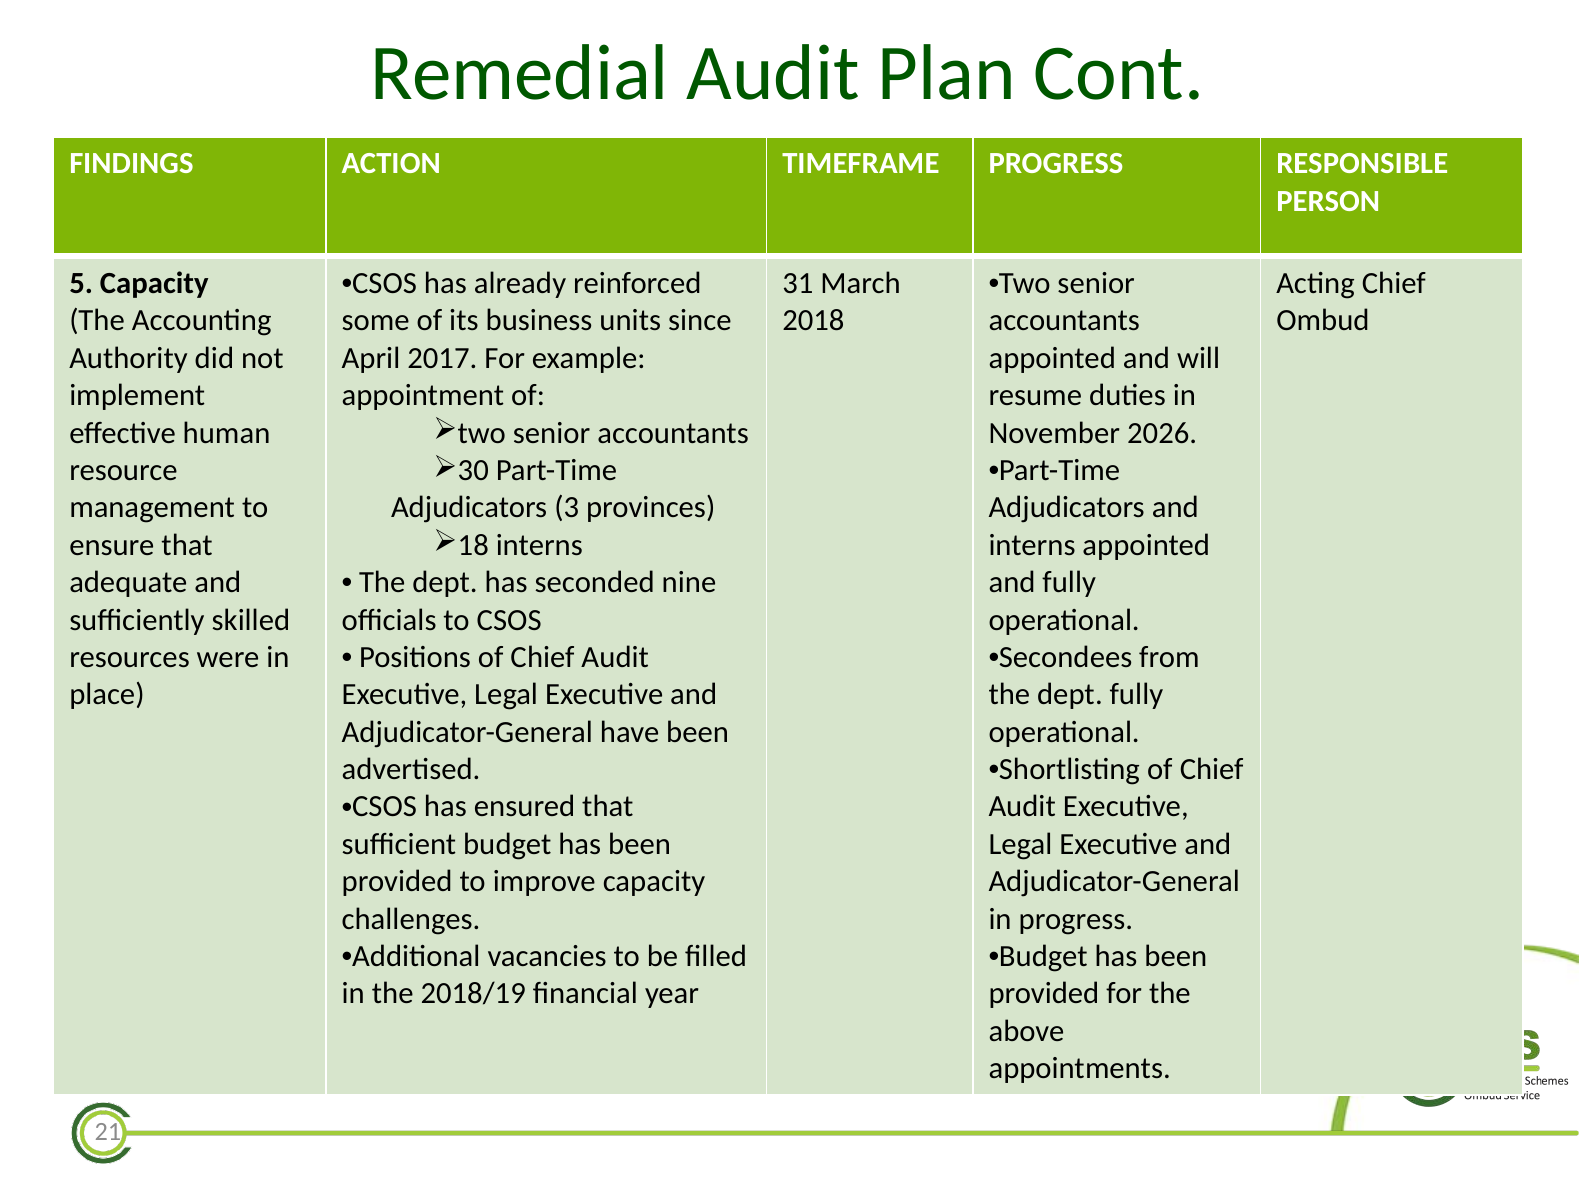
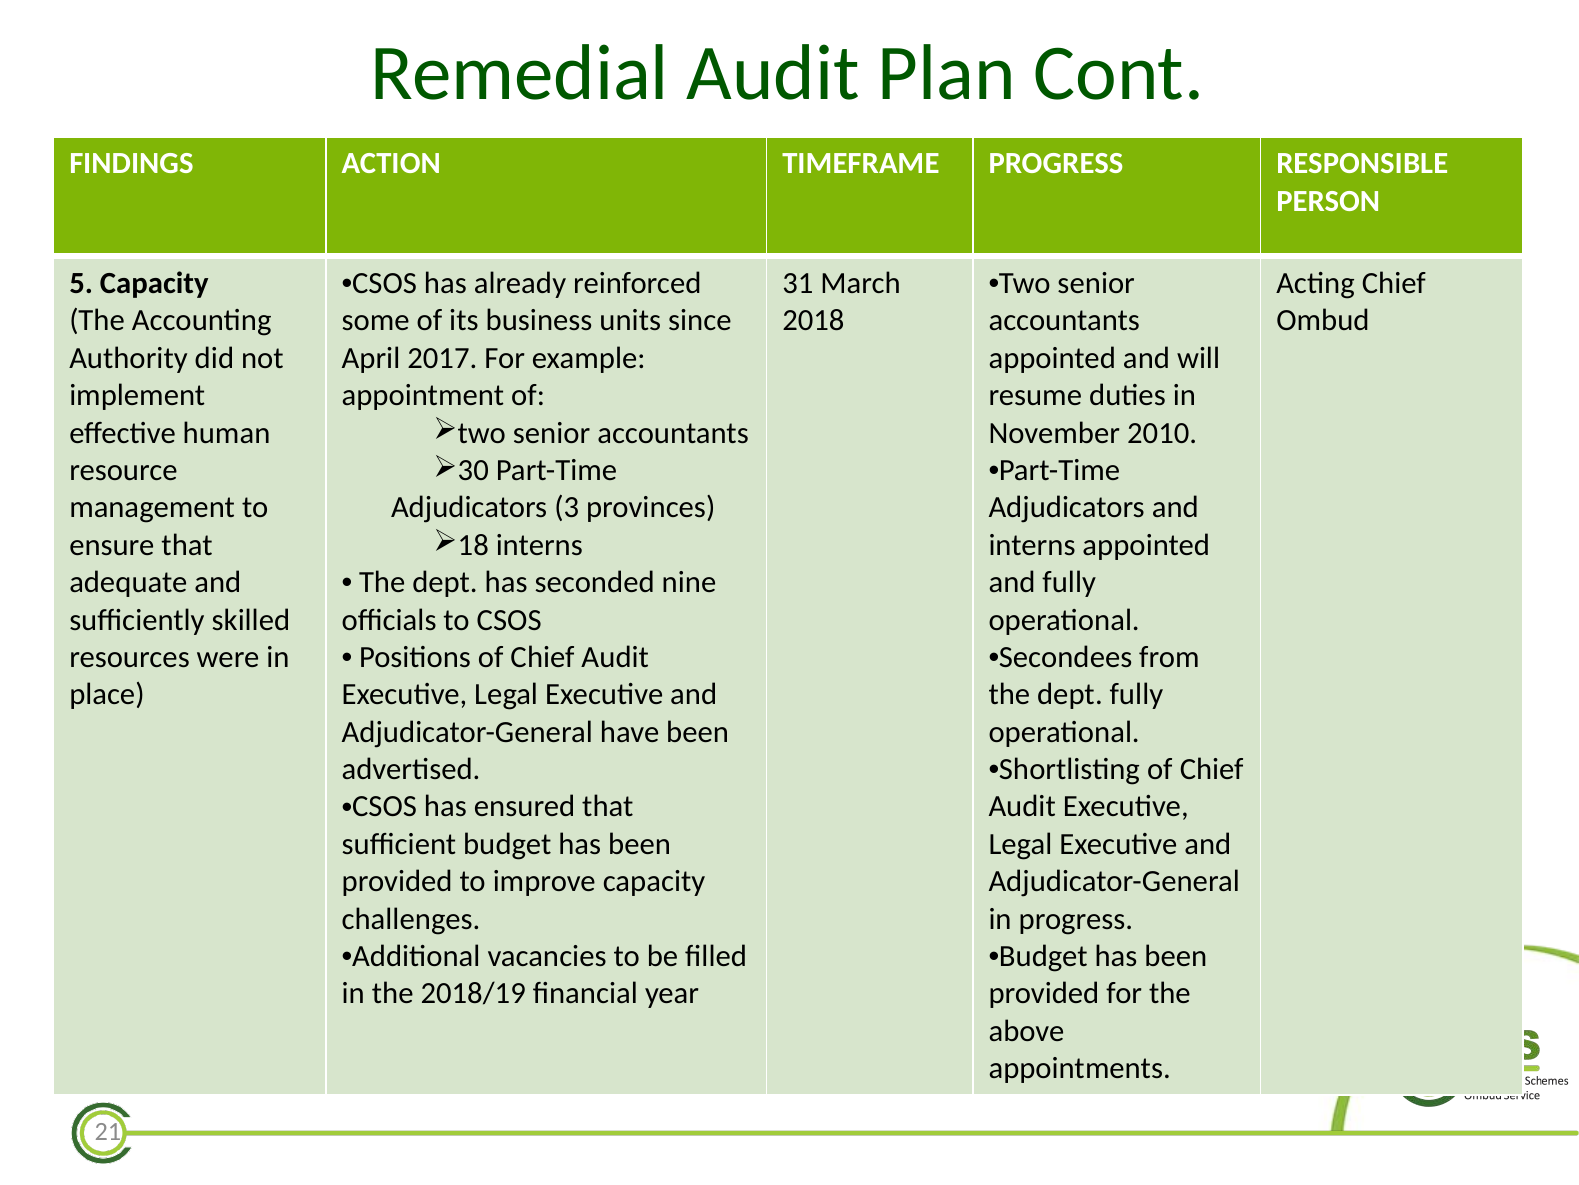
2026: 2026 -> 2010 (1162, 433)
